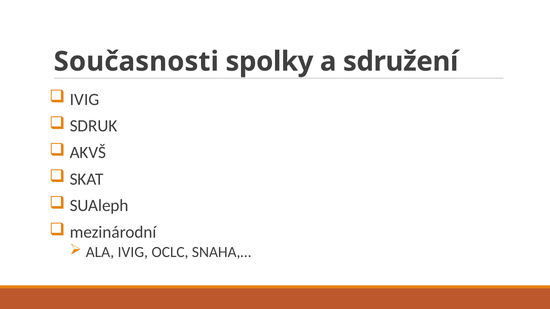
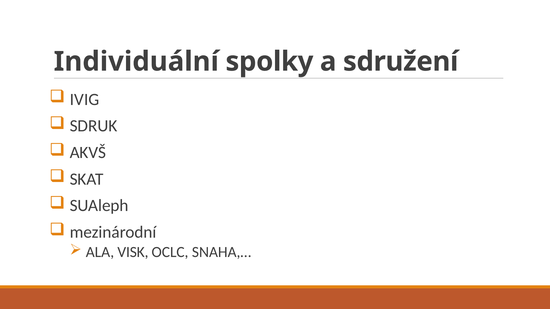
Současnosti: Současnosti -> Individuální (136, 62)
ALA IVIG: IVIG -> VISK (133, 252)
